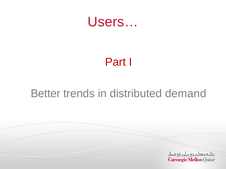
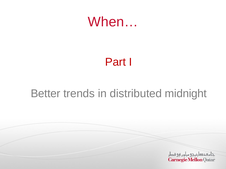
Users…: Users… -> When… (113, 22)
demand: demand -> midnight (186, 94)
